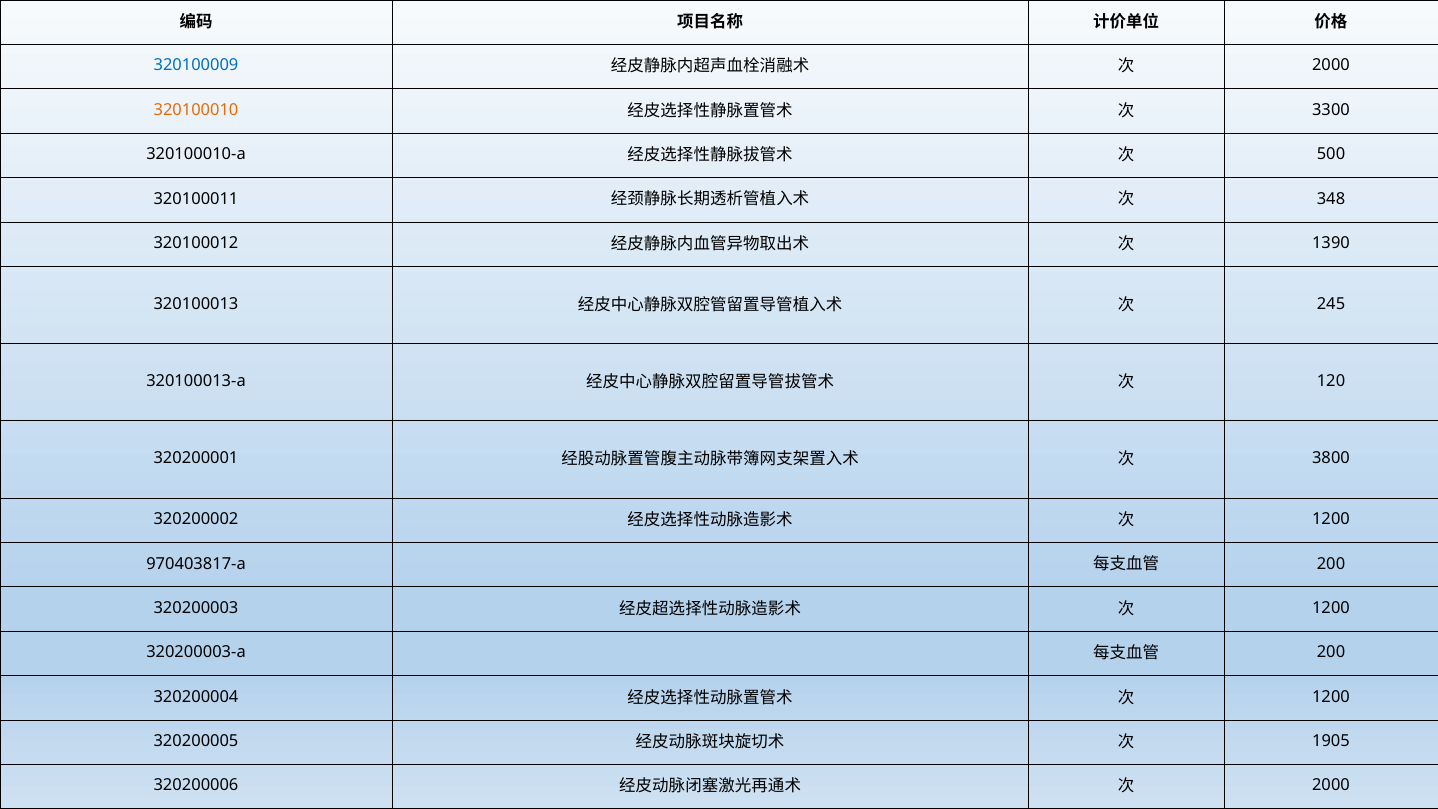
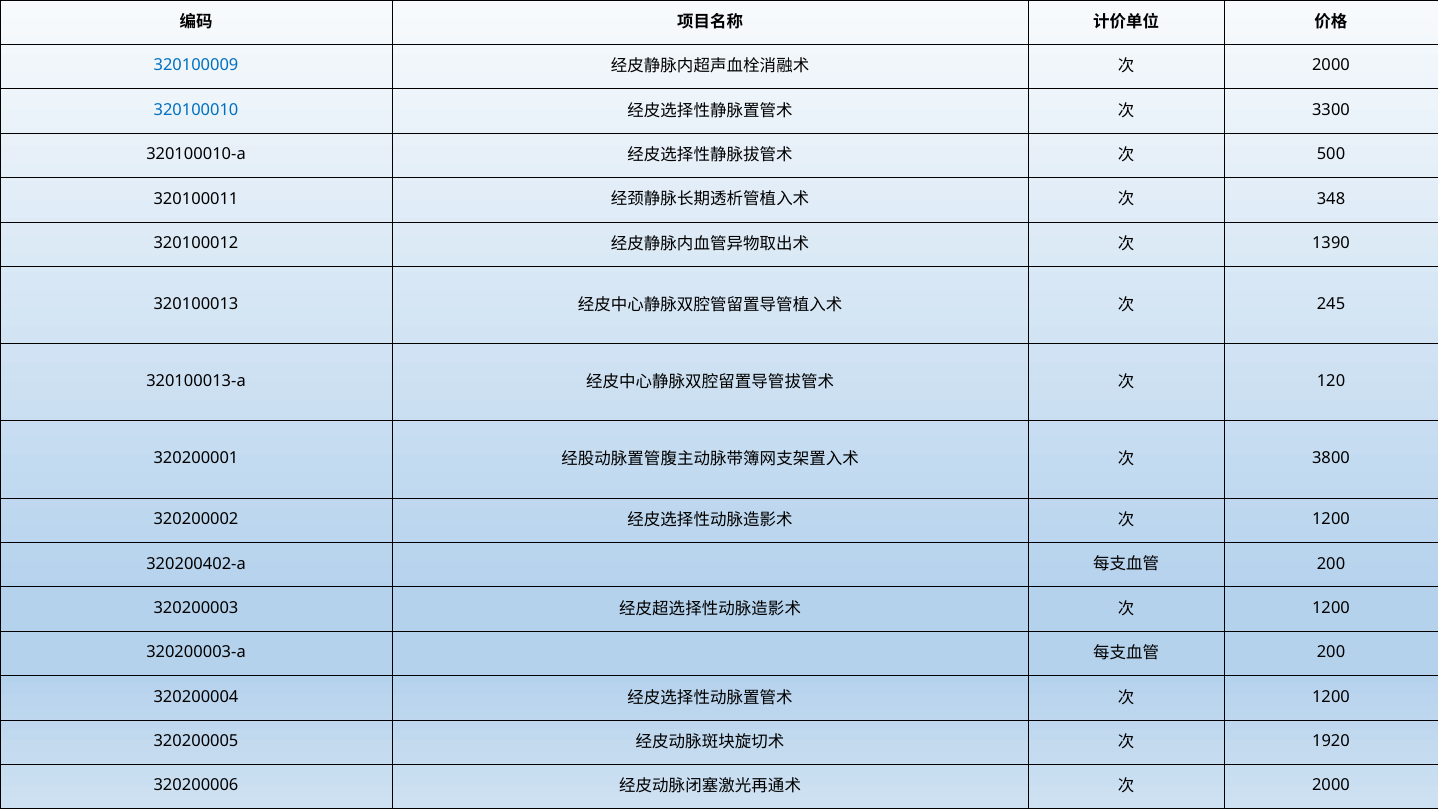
320100010 colour: orange -> blue (196, 110)
970403817-a: 970403817-a -> 320200402-a (196, 564)
1905: 1905 -> 1920 (1331, 741)
